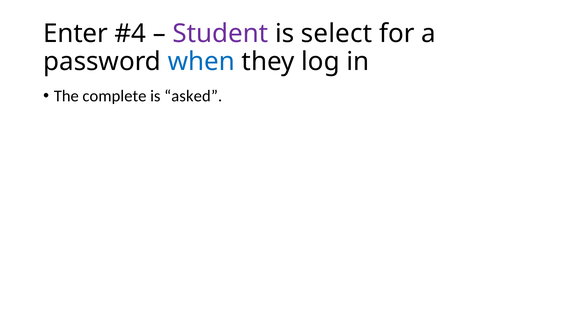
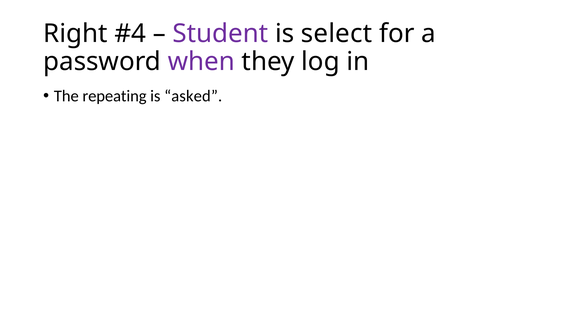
Enter: Enter -> Right (75, 34)
when colour: blue -> purple (201, 62)
complete: complete -> repeating (115, 96)
